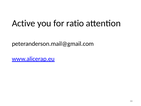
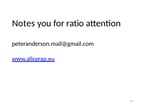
Active: Active -> Notes (23, 23)
